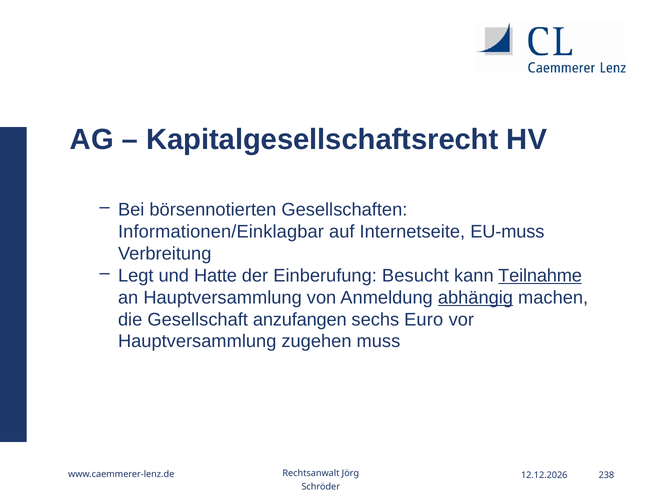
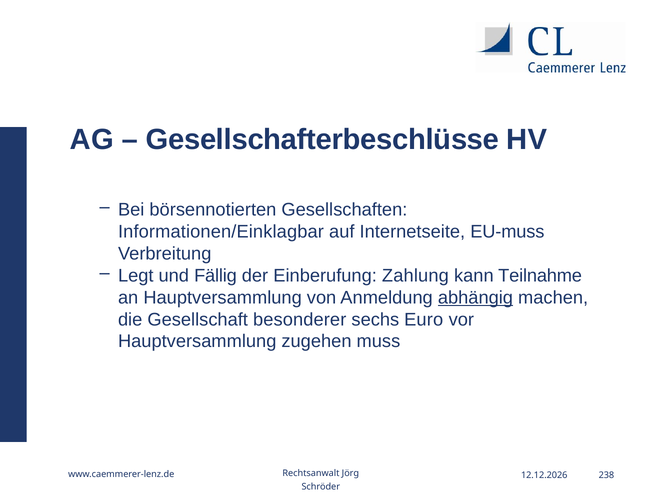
Kapitalgesellschaftsrecht: Kapitalgesellschaftsrecht -> Gesellschafterbeschlüsse (322, 140)
Hatte: Hatte -> Fällig (216, 276)
Besucht: Besucht -> Zahlung (415, 276)
Teilnahme underline: present -> none (540, 276)
anzufangen: anzufangen -> besonderer (300, 319)
